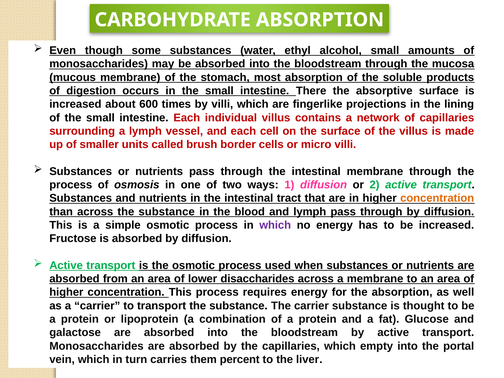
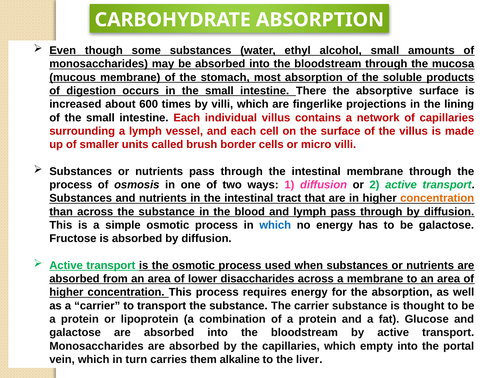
which colour: purple -> blue (275, 225)
be increased: increased -> galactose (446, 225)
percent: percent -> alkaline (240, 359)
